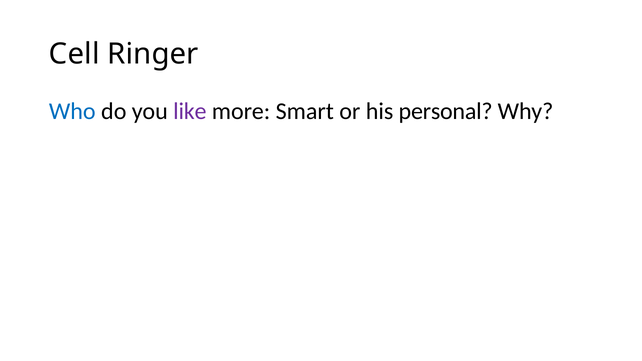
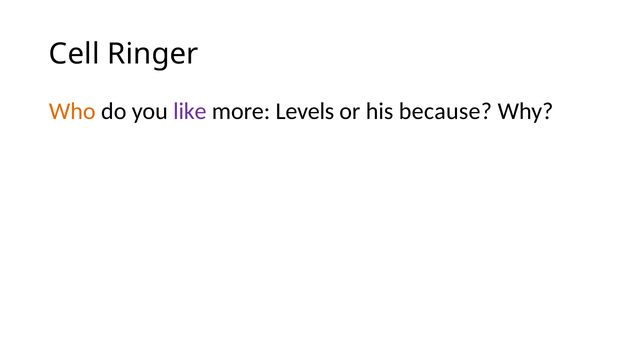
Who colour: blue -> orange (72, 111)
Smart: Smart -> Levels (305, 111)
personal: personal -> because (445, 111)
